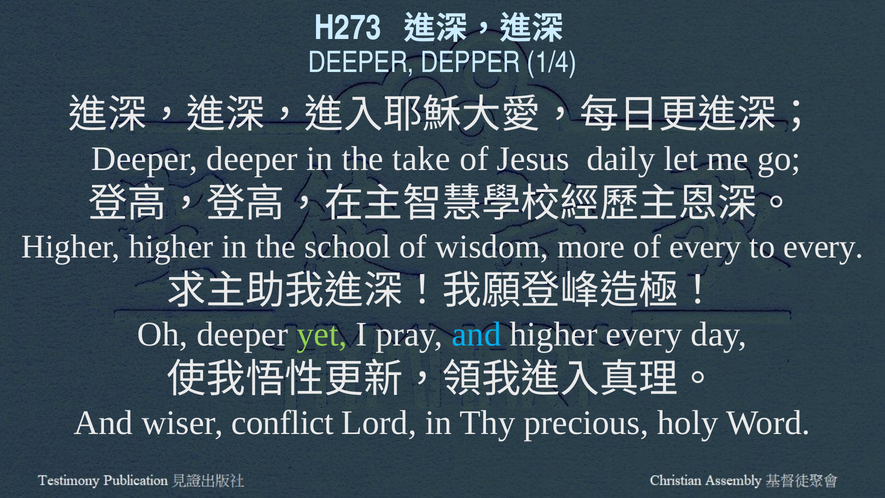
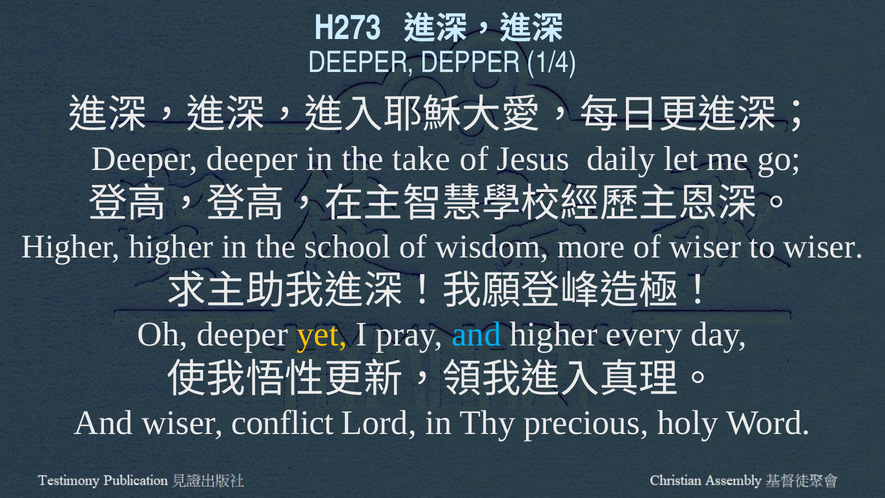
of every: every -> wiser (705, 247)
to every: every -> wiser (823, 247)
yet colour: light green -> yellow (322, 334)
